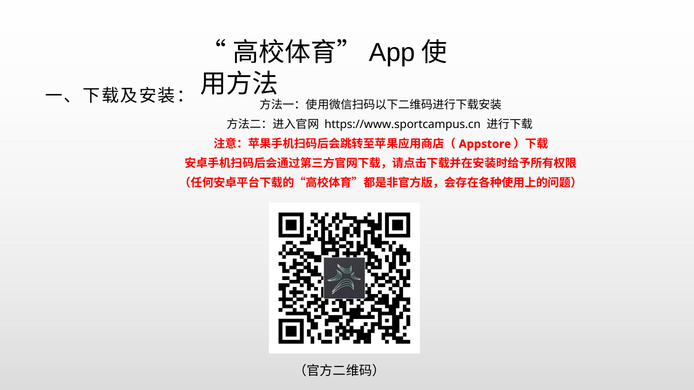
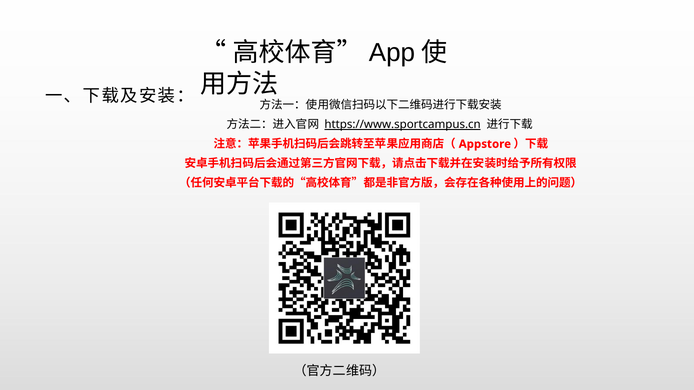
https://www.sportcampus.cn underline: none -> present (403, 125)
